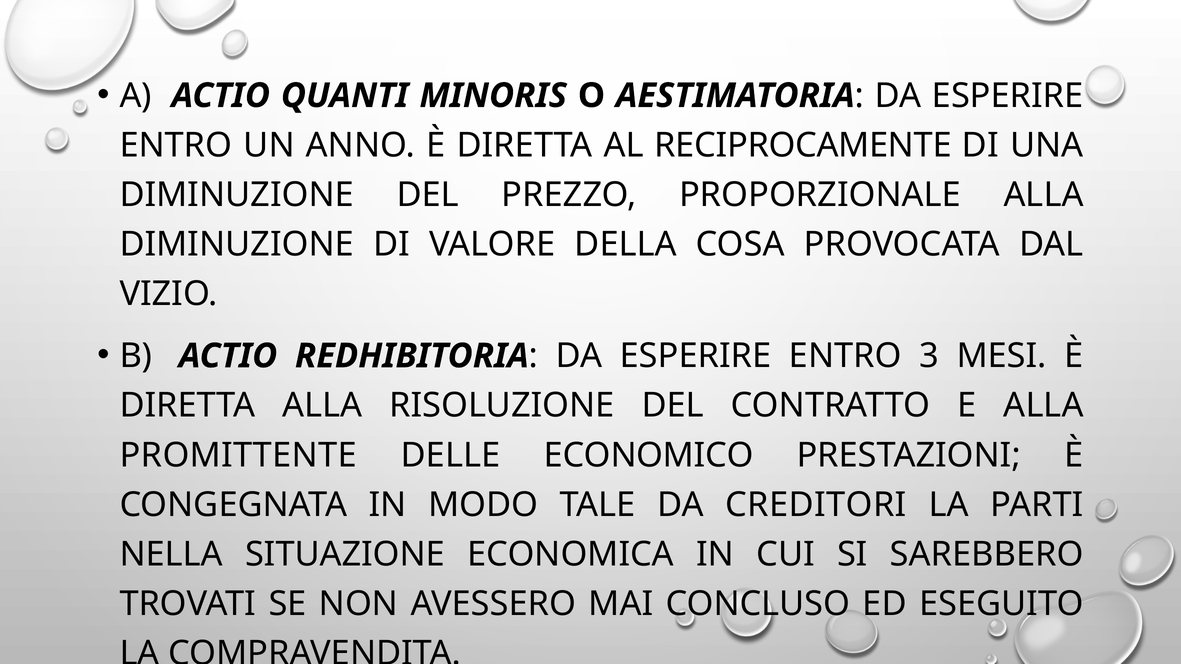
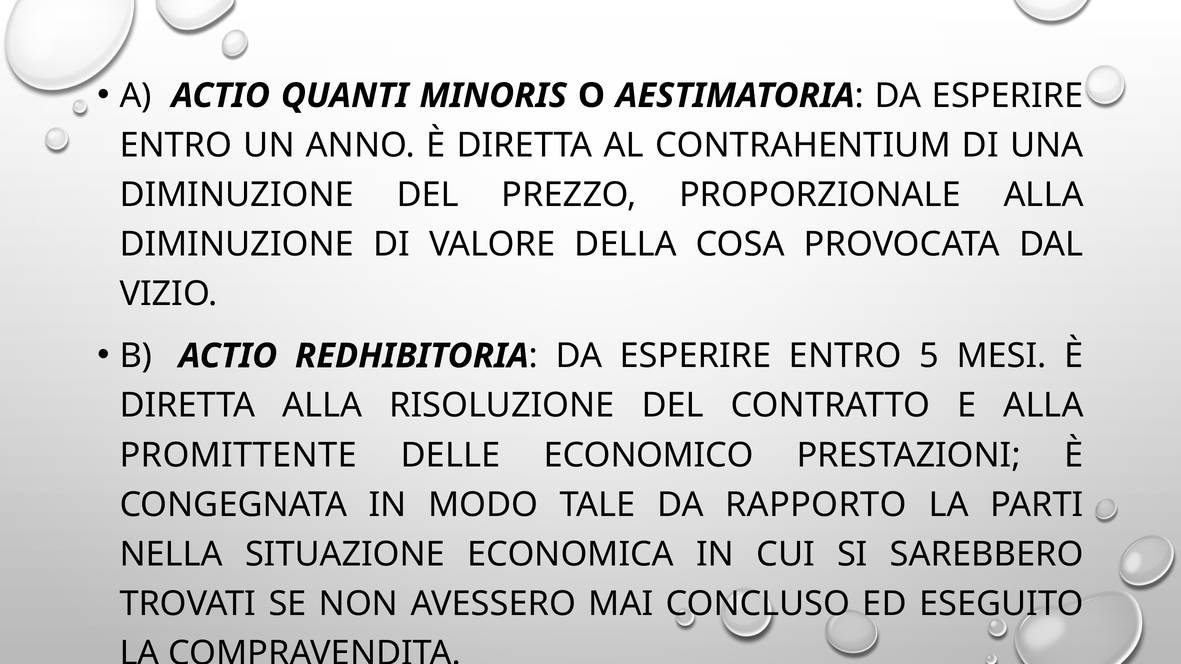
RECIPROCAMENTE: RECIPROCAMENTE -> CONTRAHENTIUM (803, 145)
3: 3 -> 5 (929, 356)
CREDITORI: CREDITORI -> RAPPORTO (816, 505)
